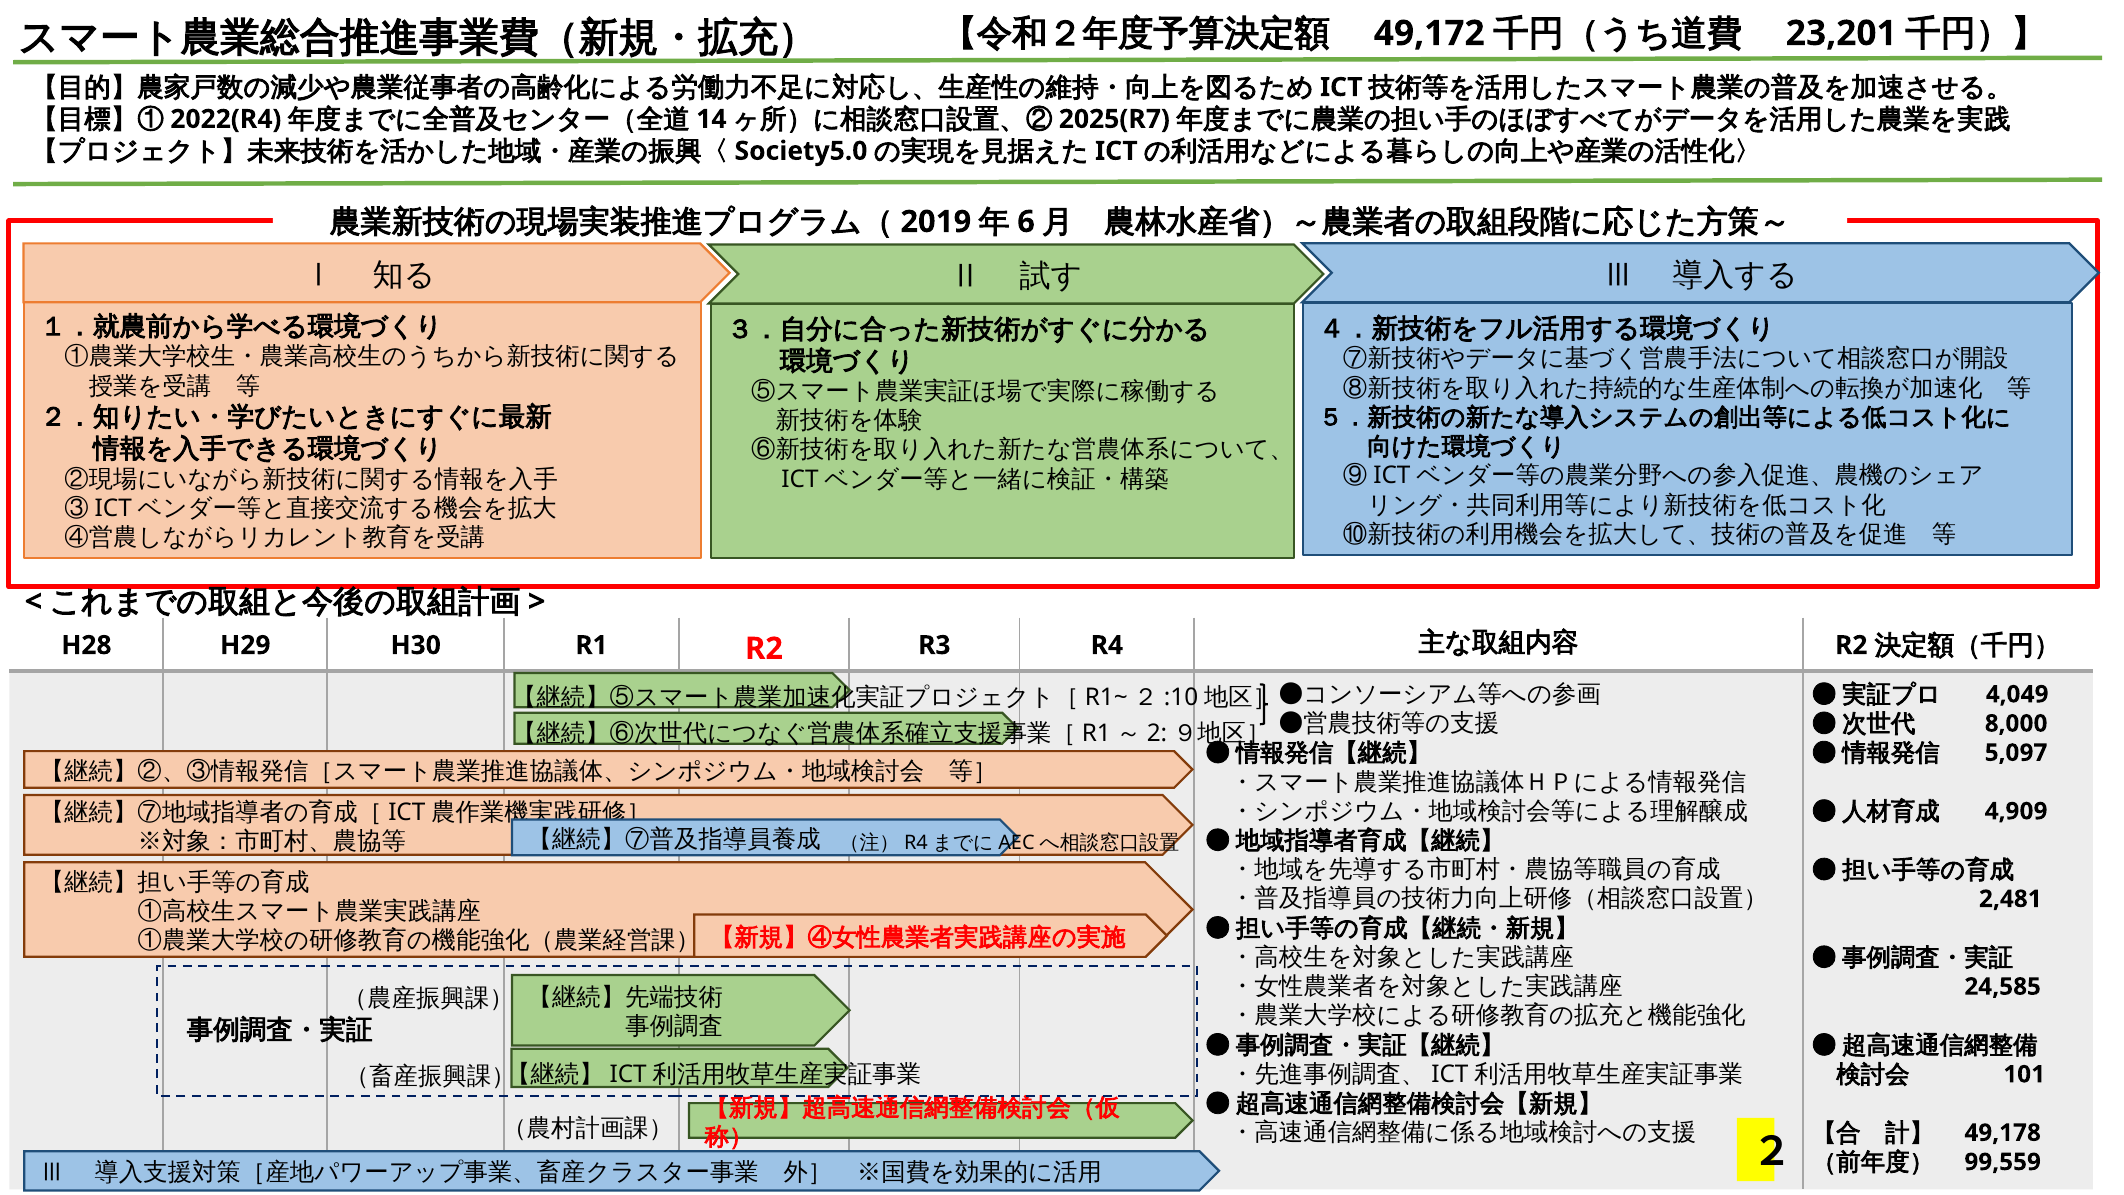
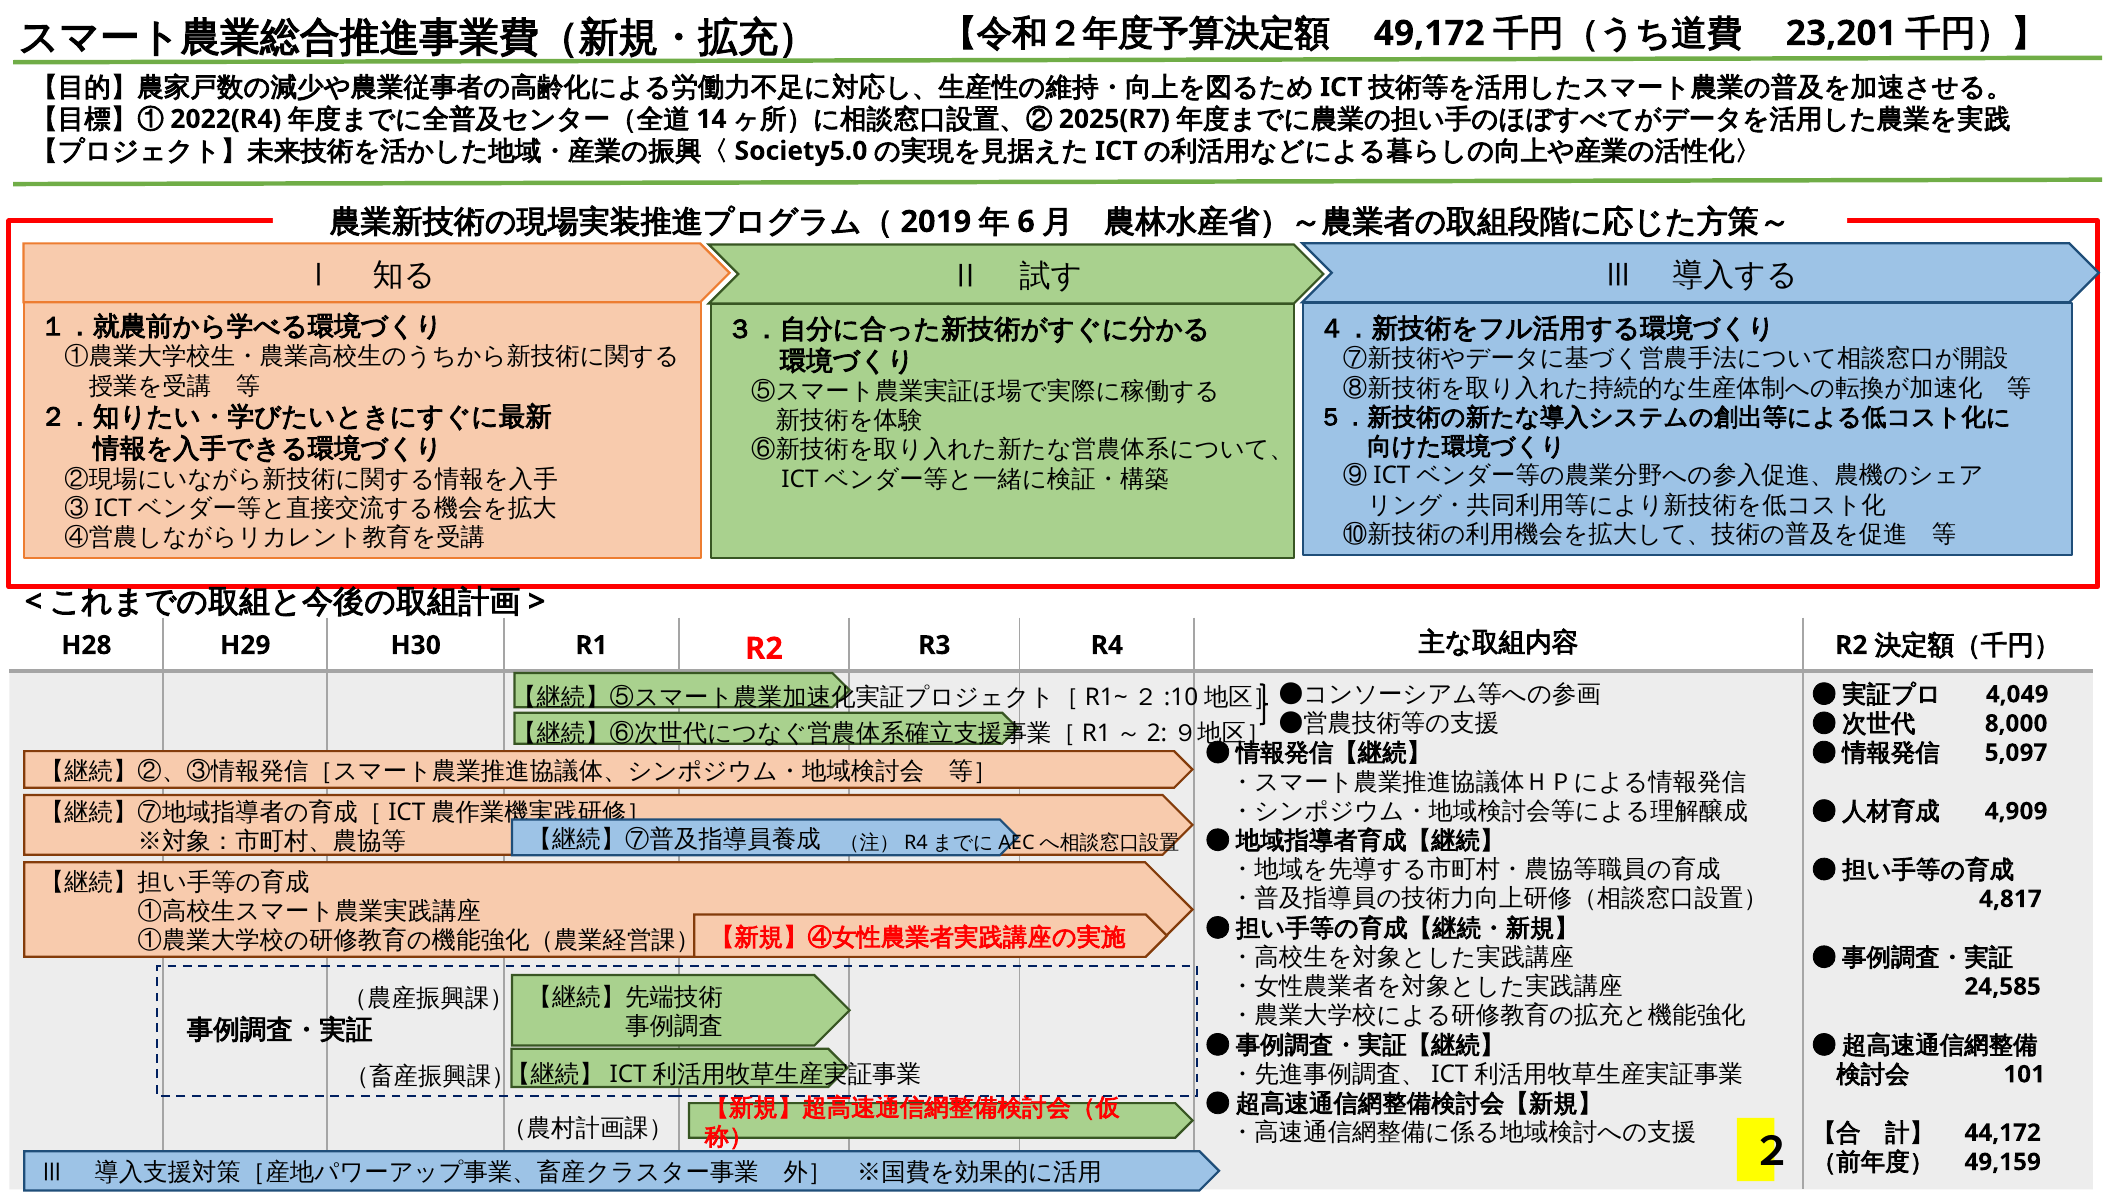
2,481: 2,481 -> 4,817 (2010, 899)
49,178: 49,178 -> 44,172 (2003, 1133)
99,559: 99,559 -> 49,159 (2003, 1162)
